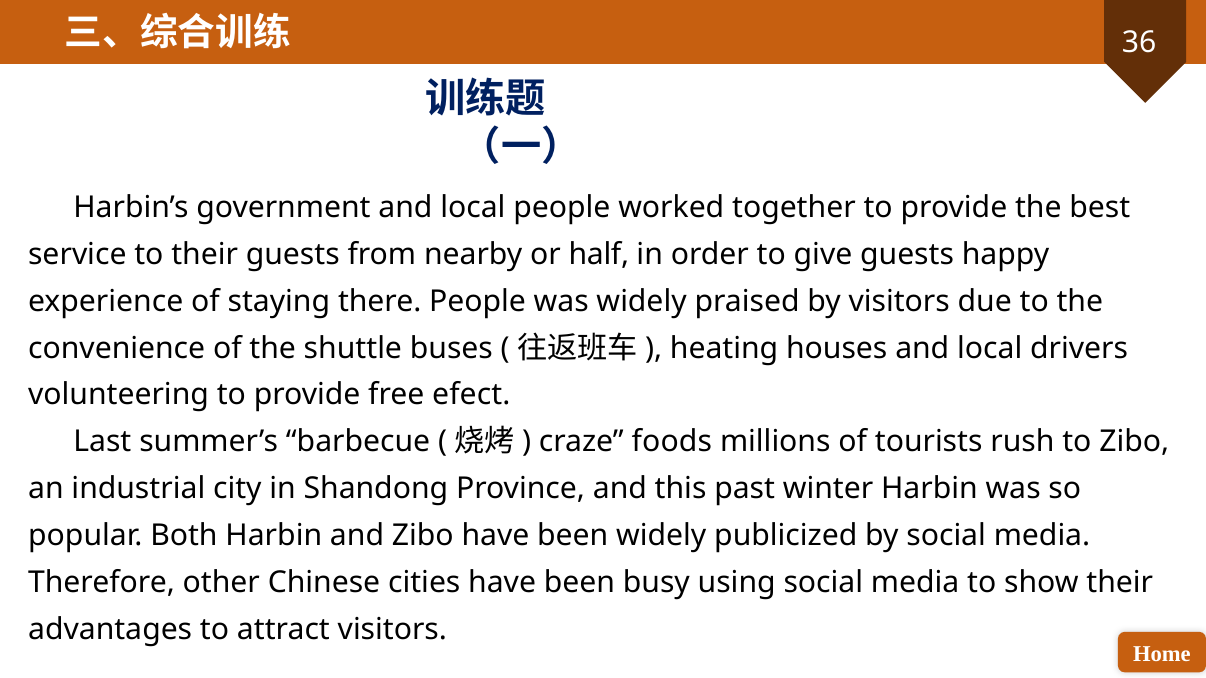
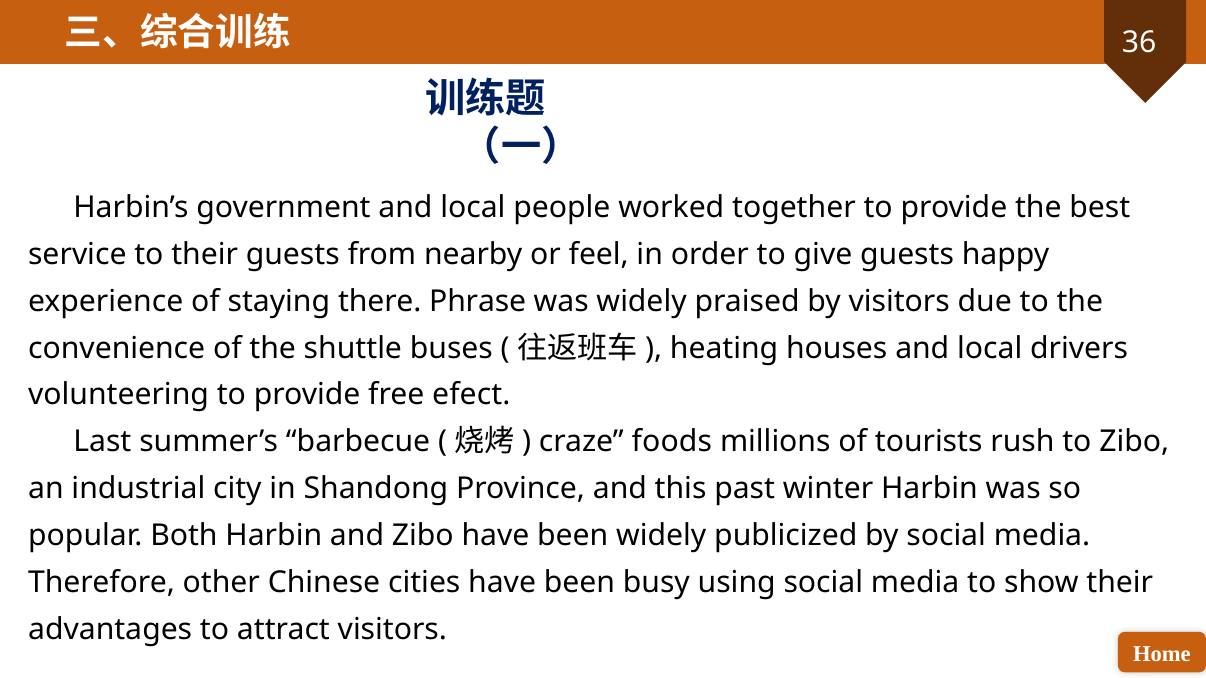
half: half -> feel (599, 254)
there People: People -> Phrase (478, 301)
